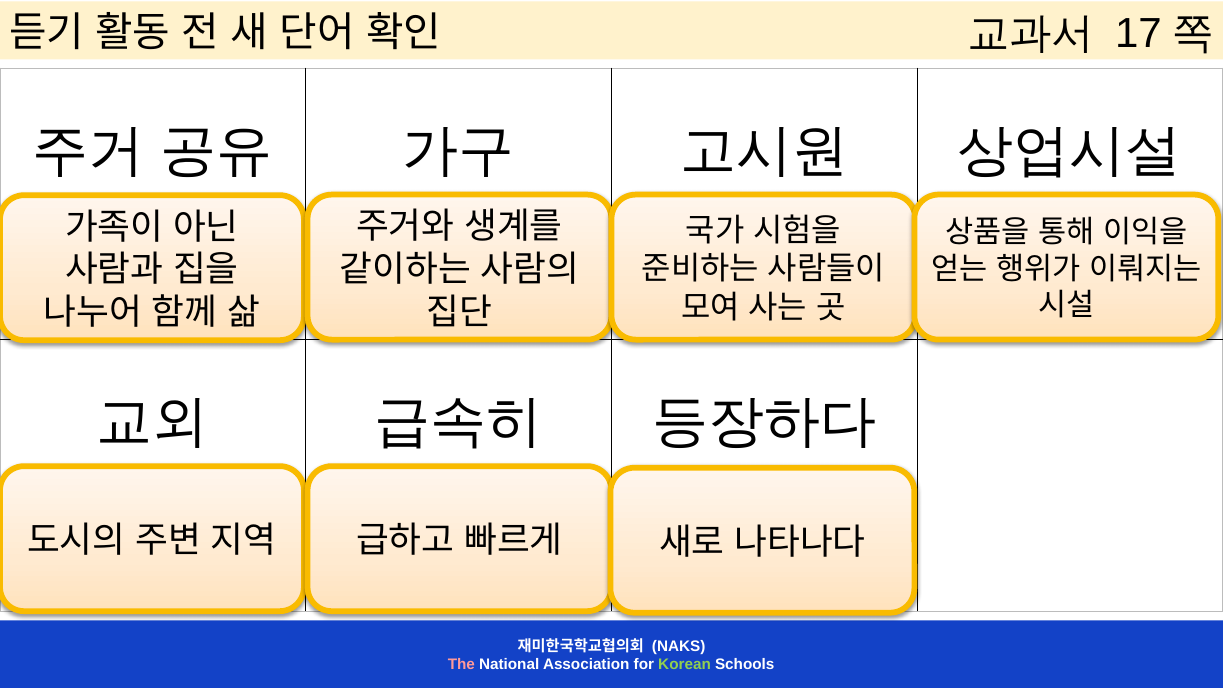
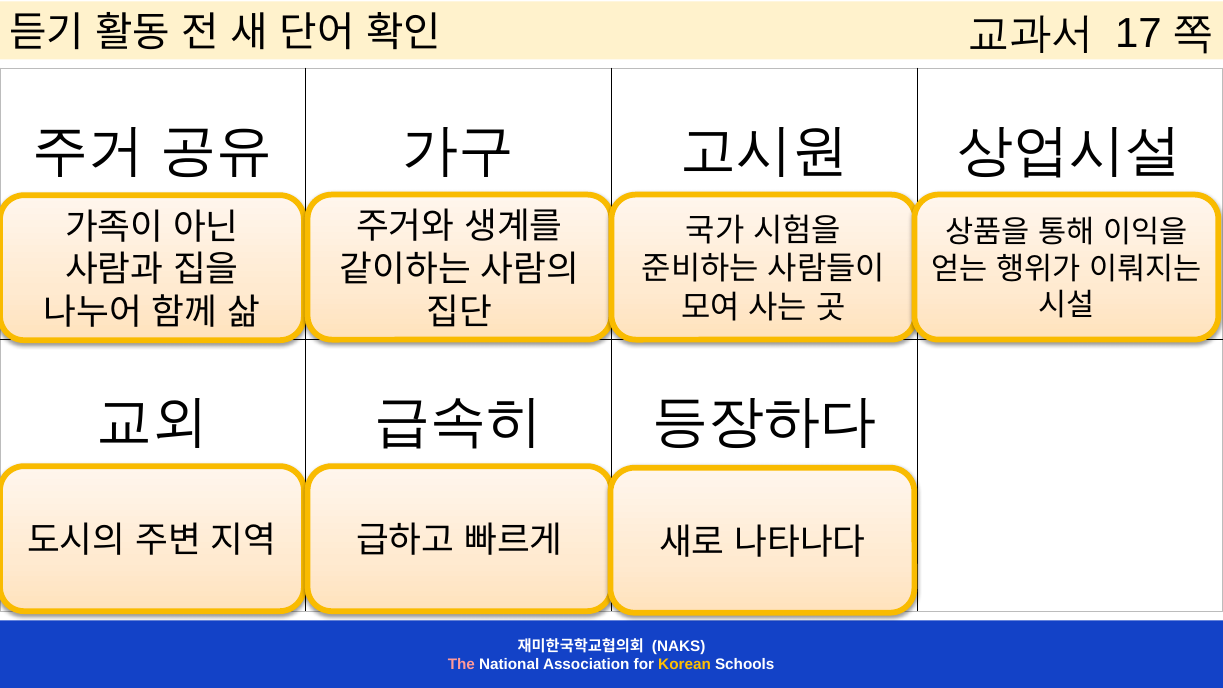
Korean colour: light green -> yellow (685, 664)
